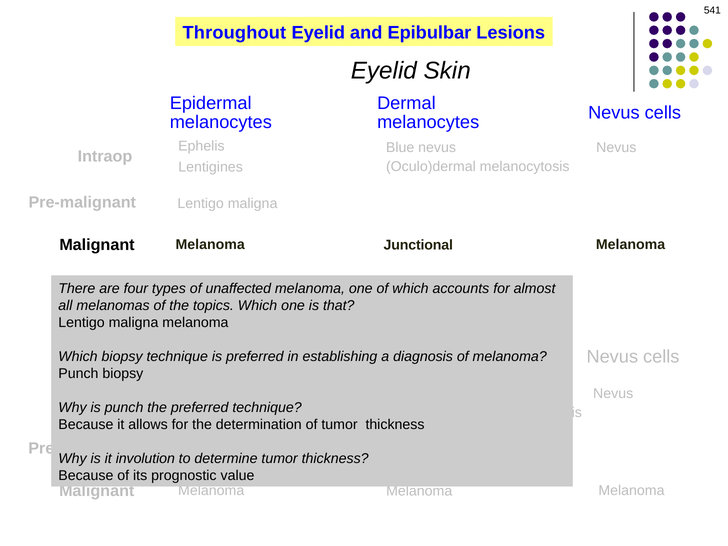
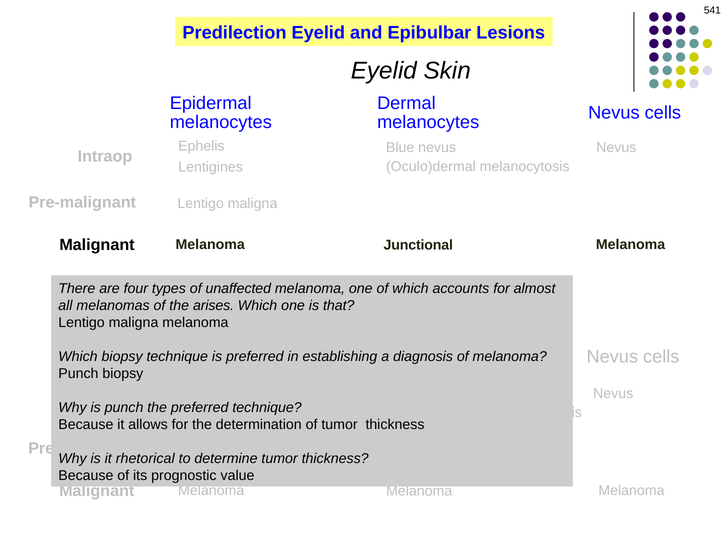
Throughout: Throughout -> Predilection (234, 33)
topics: topics -> arises (214, 305)
involution: involution -> rhetorical (145, 458)
